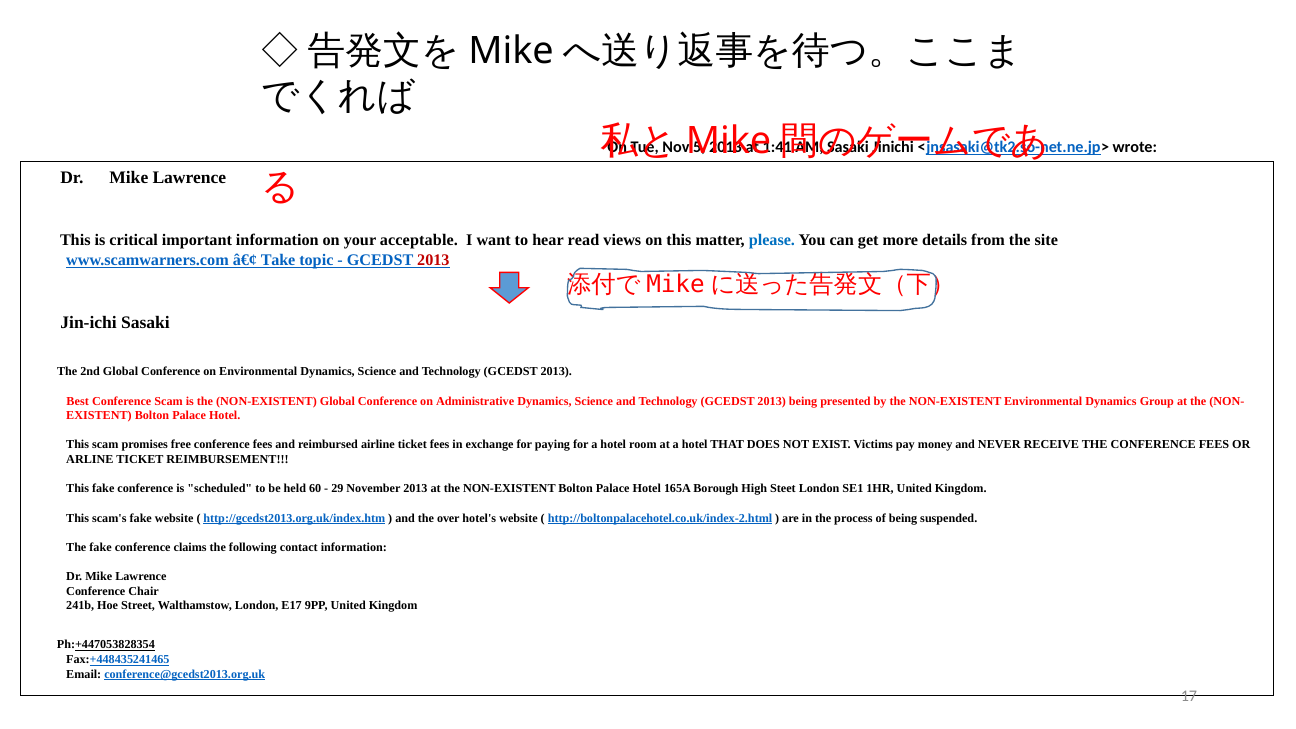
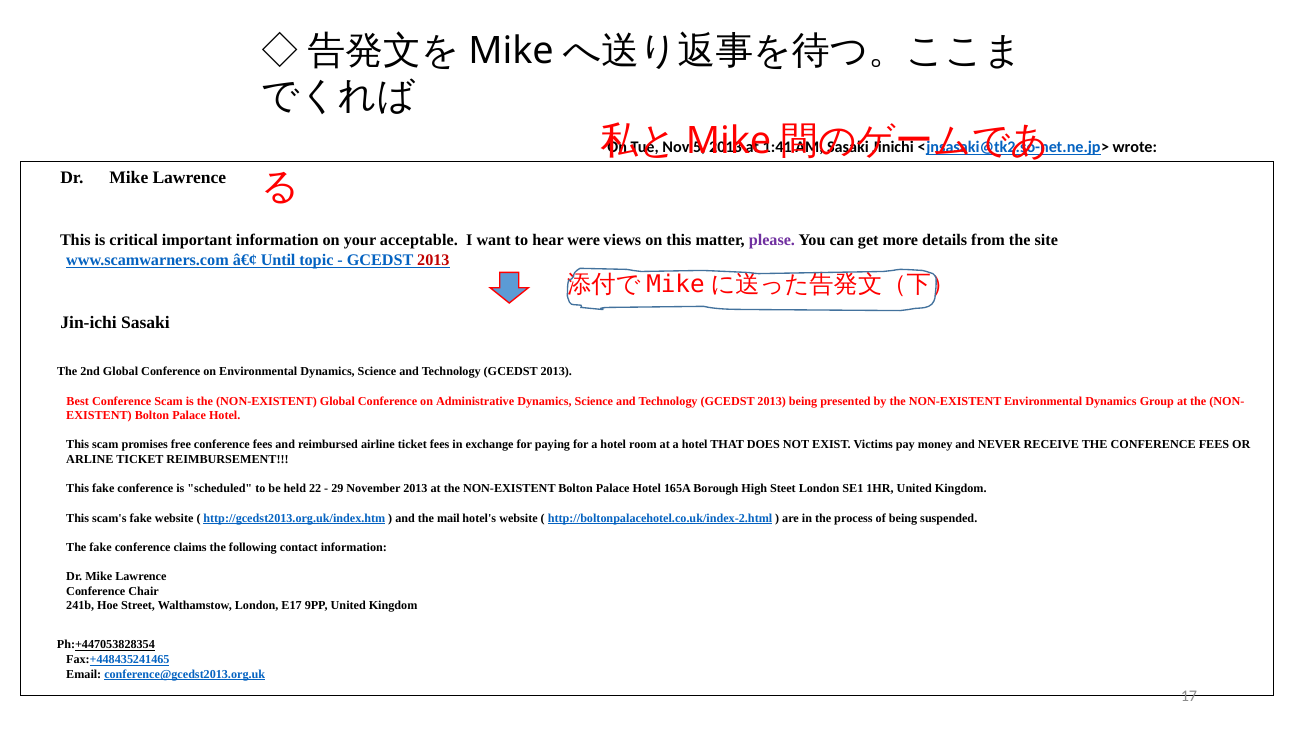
read: read -> were (584, 241)
please colour: blue -> purple (772, 241)
Take: Take -> Until (278, 260)
60: 60 -> 22 (315, 489)
over: over -> mail (448, 518)
